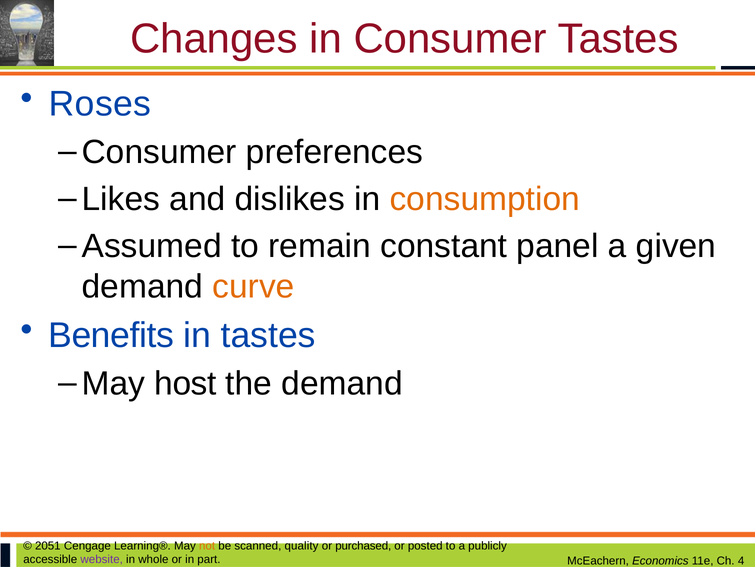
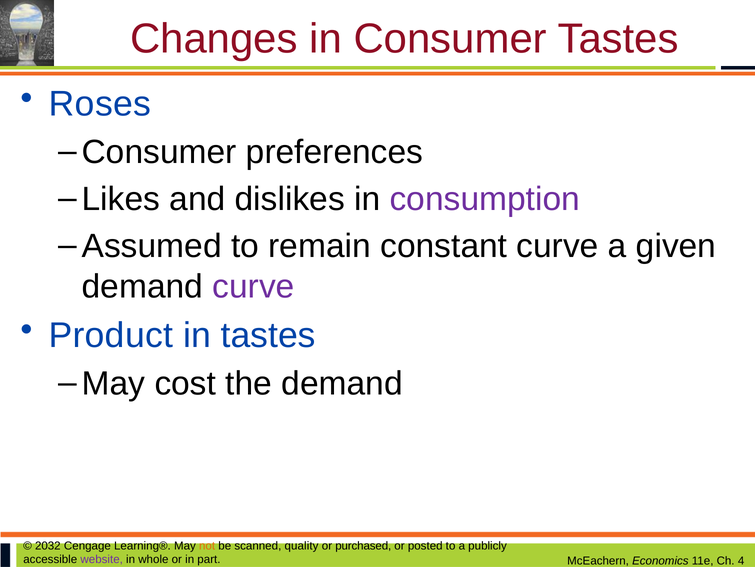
consumption colour: orange -> purple (485, 199)
constant panel: panel -> curve (558, 246)
curve colour: orange -> purple (253, 286)
Benefits: Benefits -> Product (111, 335)
host: host -> cost (185, 383)
2051: 2051 -> 2032 (48, 545)
